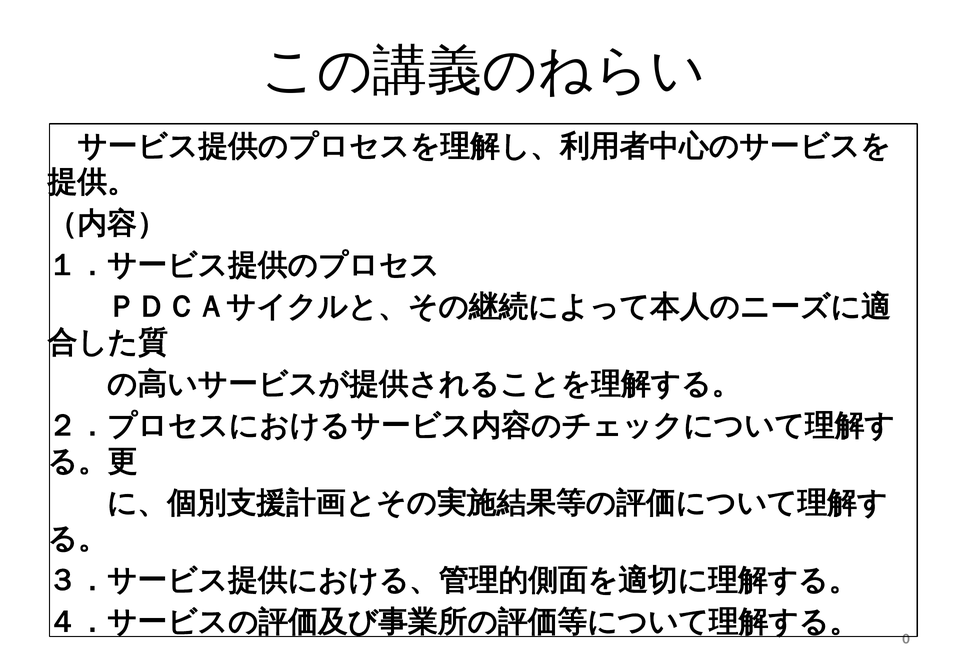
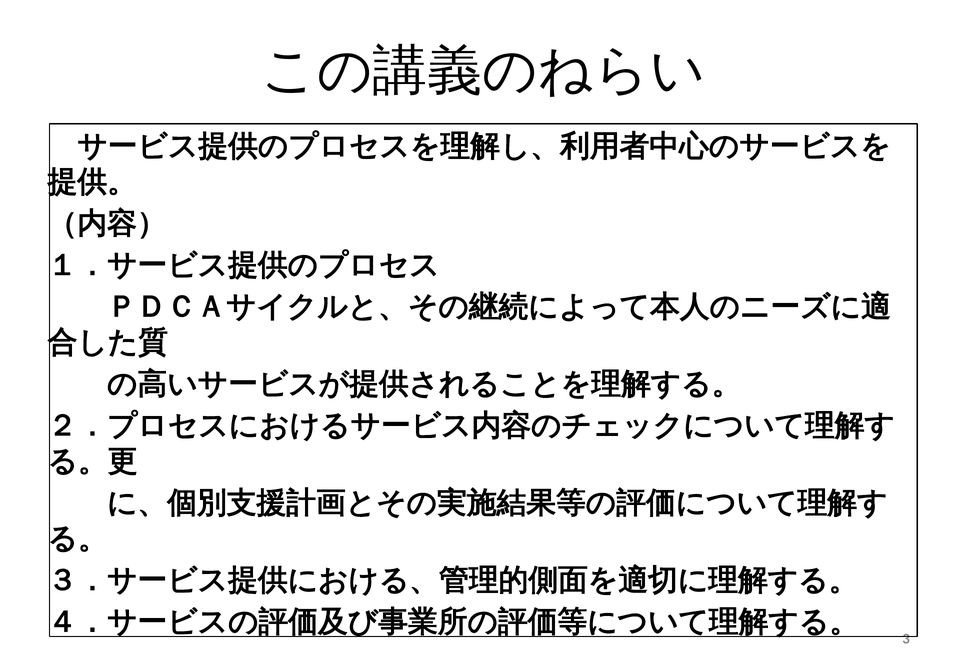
0: 0 -> 3 (906, 639)
